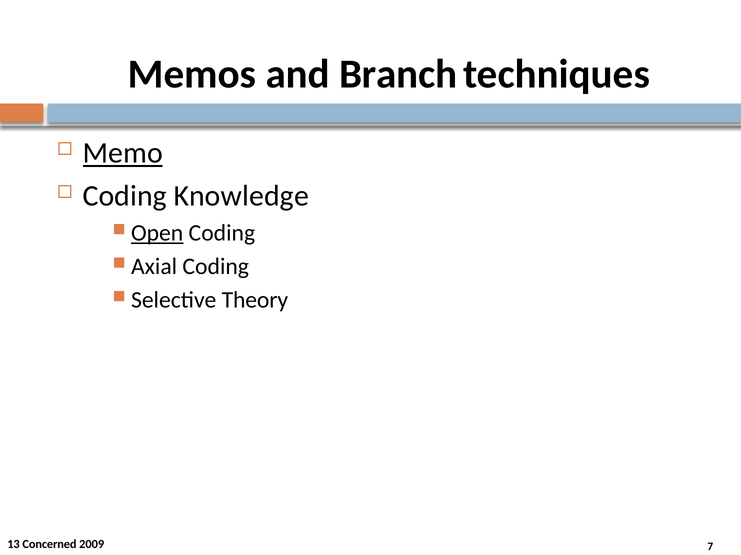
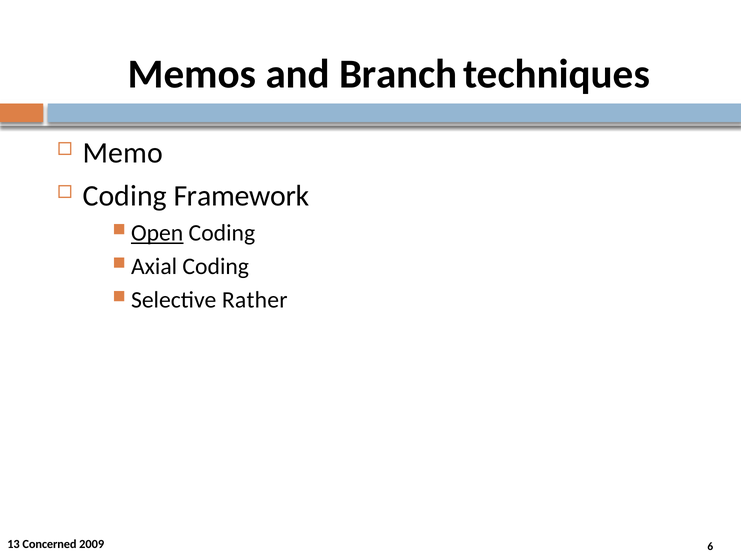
Memo underline: present -> none (123, 153)
Knowledge: Knowledge -> Framework (241, 196)
Theory: Theory -> Rather (255, 300)
7: 7 -> 6 (710, 547)
